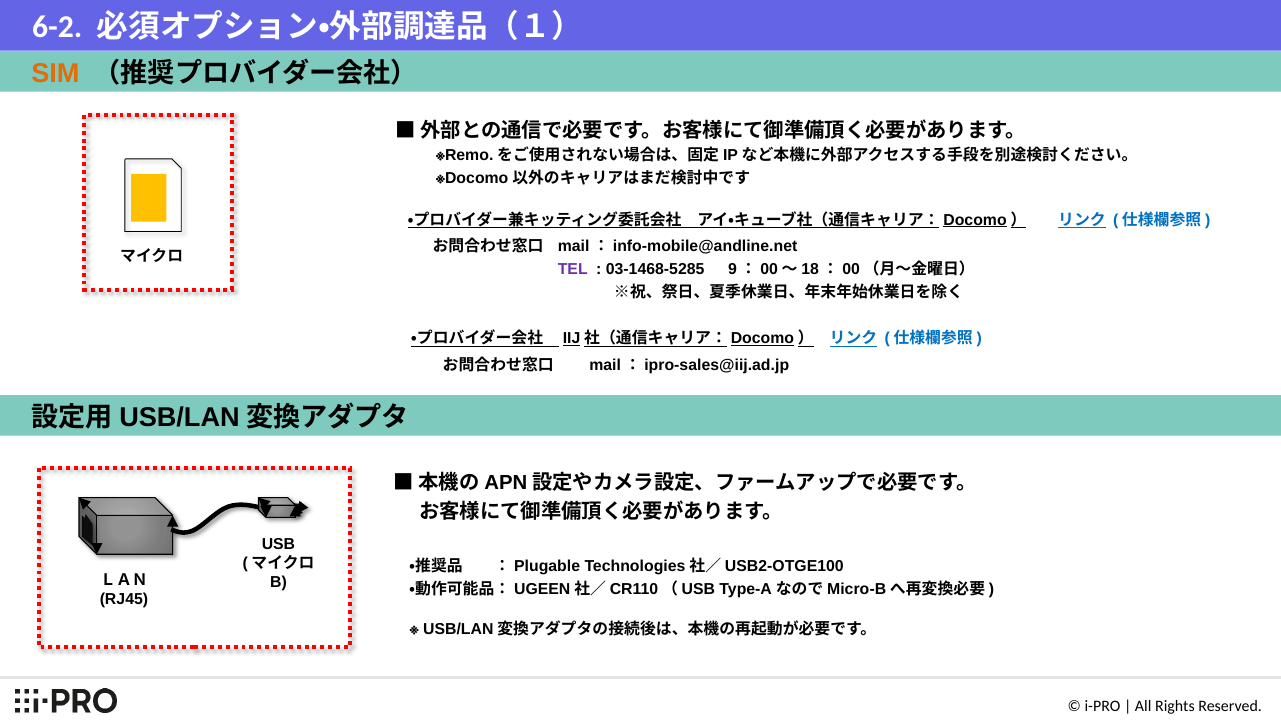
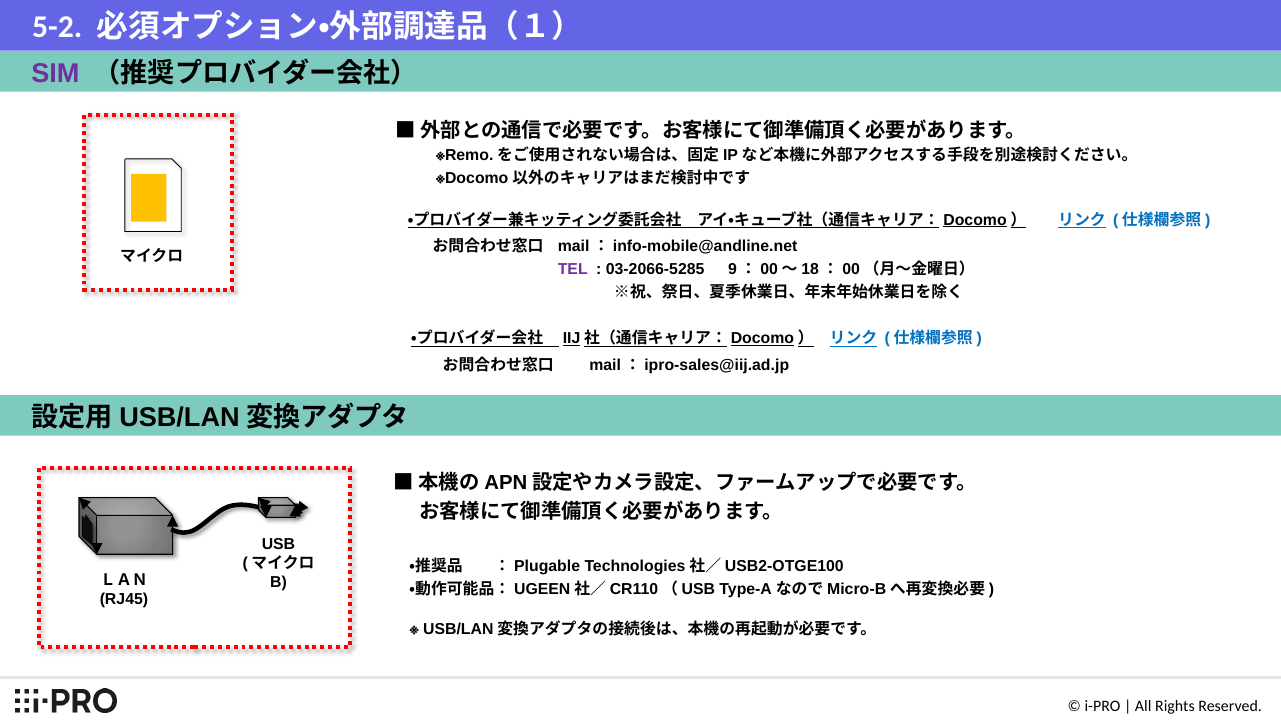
6-2: 6-2 -> 5-2 (57, 27)
SIM colour: orange -> purple (56, 73)
03-1468-5285: 03-1468-5285 -> 03-2066-5285 (655, 269)
